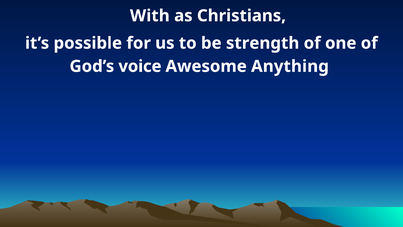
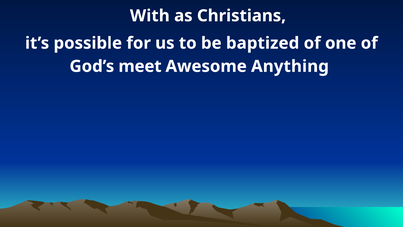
strength: strength -> baptized (263, 43)
voice: voice -> meet (140, 66)
